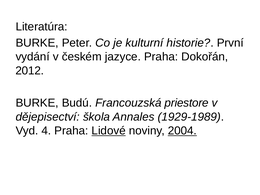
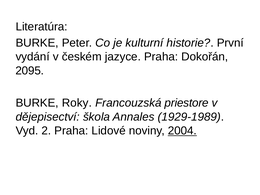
2012: 2012 -> 2095 (30, 71)
Budú: Budú -> Roky (77, 103)
4: 4 -> 2 (46, 131)
Lidové underline: present -> none (109, 131)
